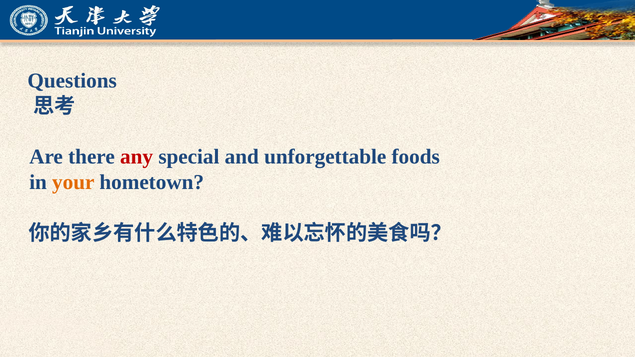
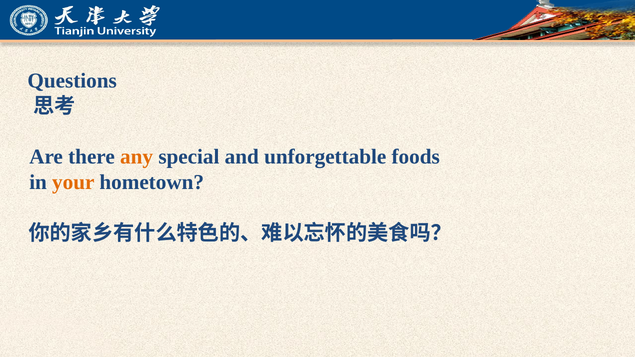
any colour: red -> orange (137, 157)
